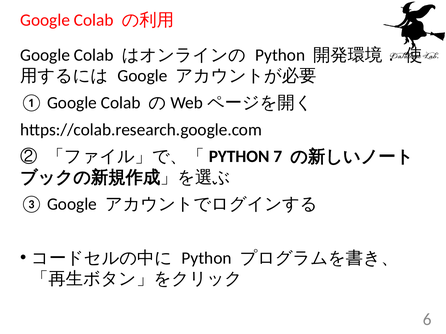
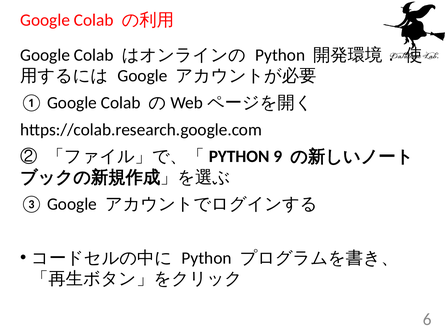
7: 7 -> 9 (278, 157)
